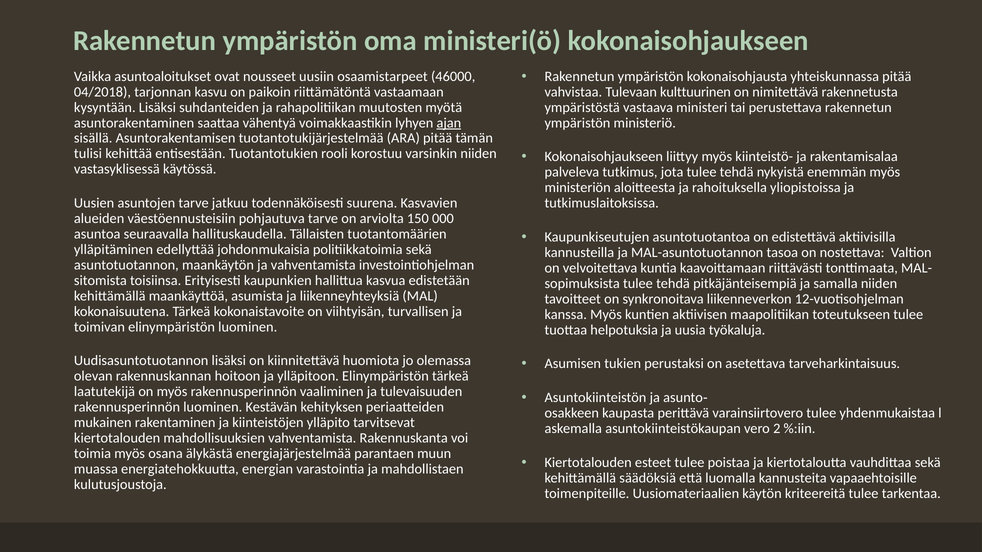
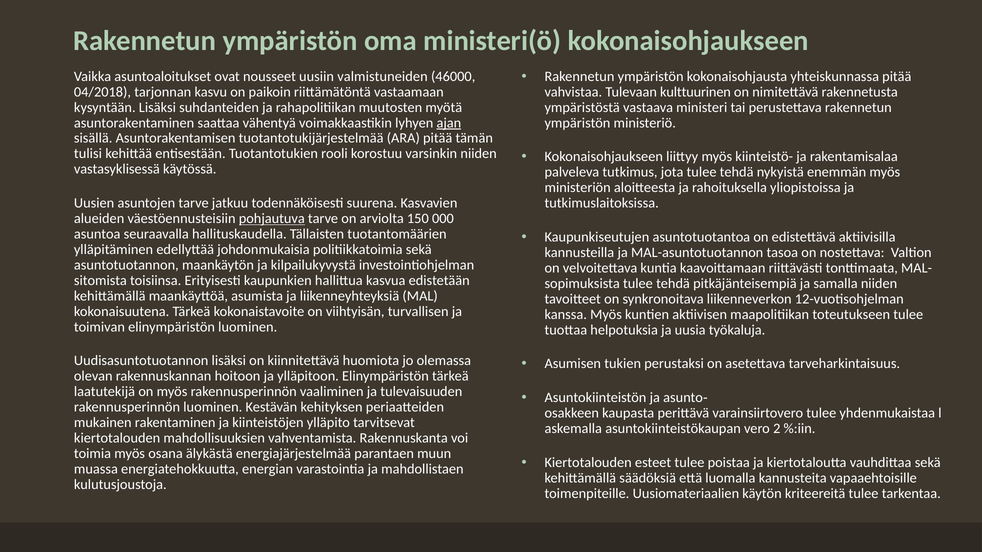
osaamistarpeet: osaamistarpeet -> valmistuneiden (382, 76)
pohjautuva underline: none -> present (272, 219)
ja vahventamista: vahventamista -> kilpailukyvystä (313, 265)
